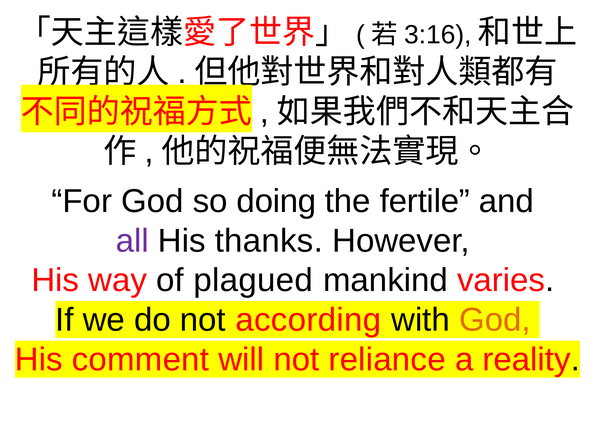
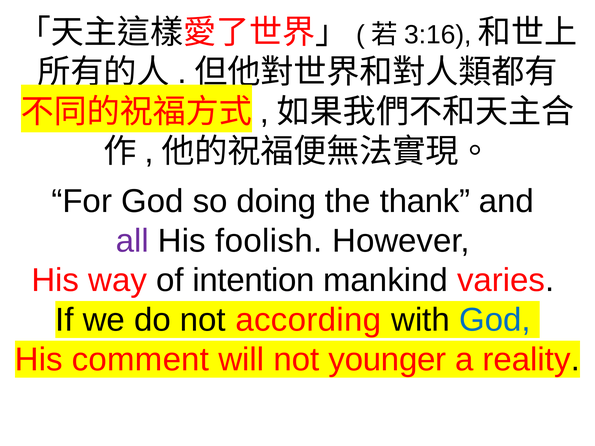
fertile: fertile -> thank (425, 201)
thanks: thanks -> foolish (269, 241)
plagued: plagued -> intention (254, 281)
God colour: orange -> blue (495, 320)
reliance: reliance -> younger (387, 360)
